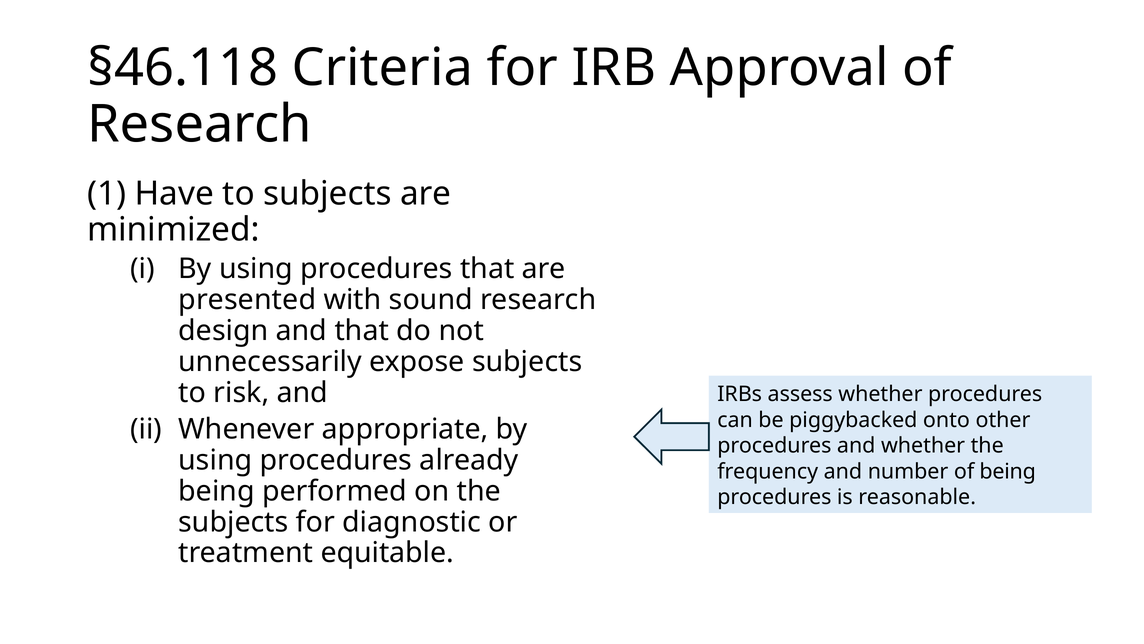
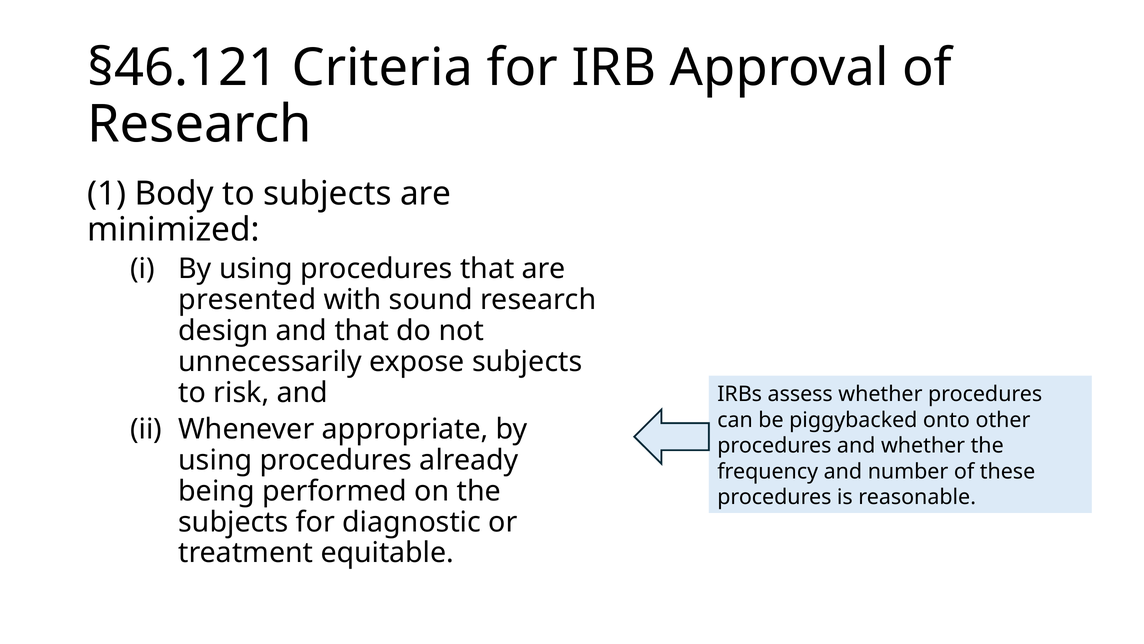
§46.118: §46.118 -> §46.121 (183, 68)
Have: Have -> Body (174, 193)
of being: being -> these (1008, 471)
